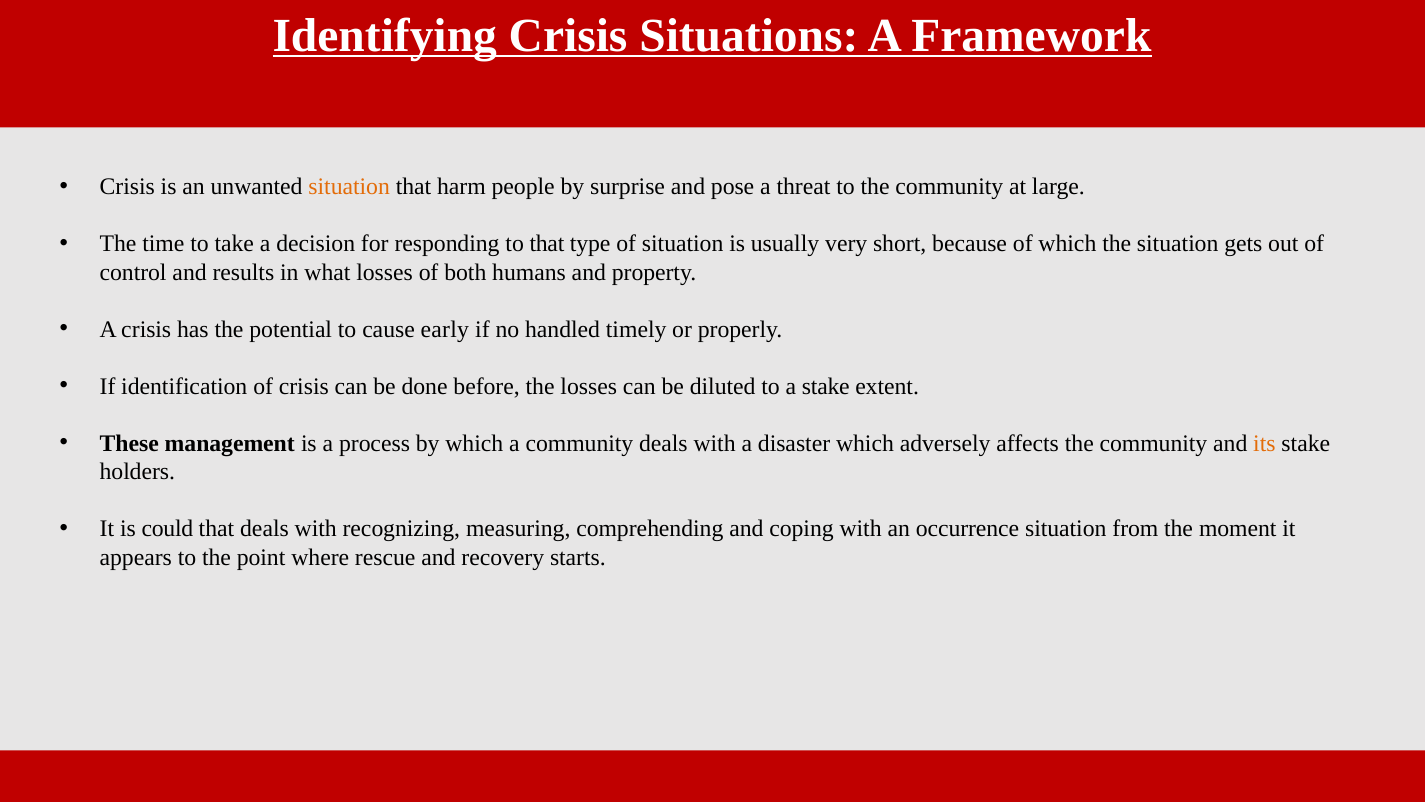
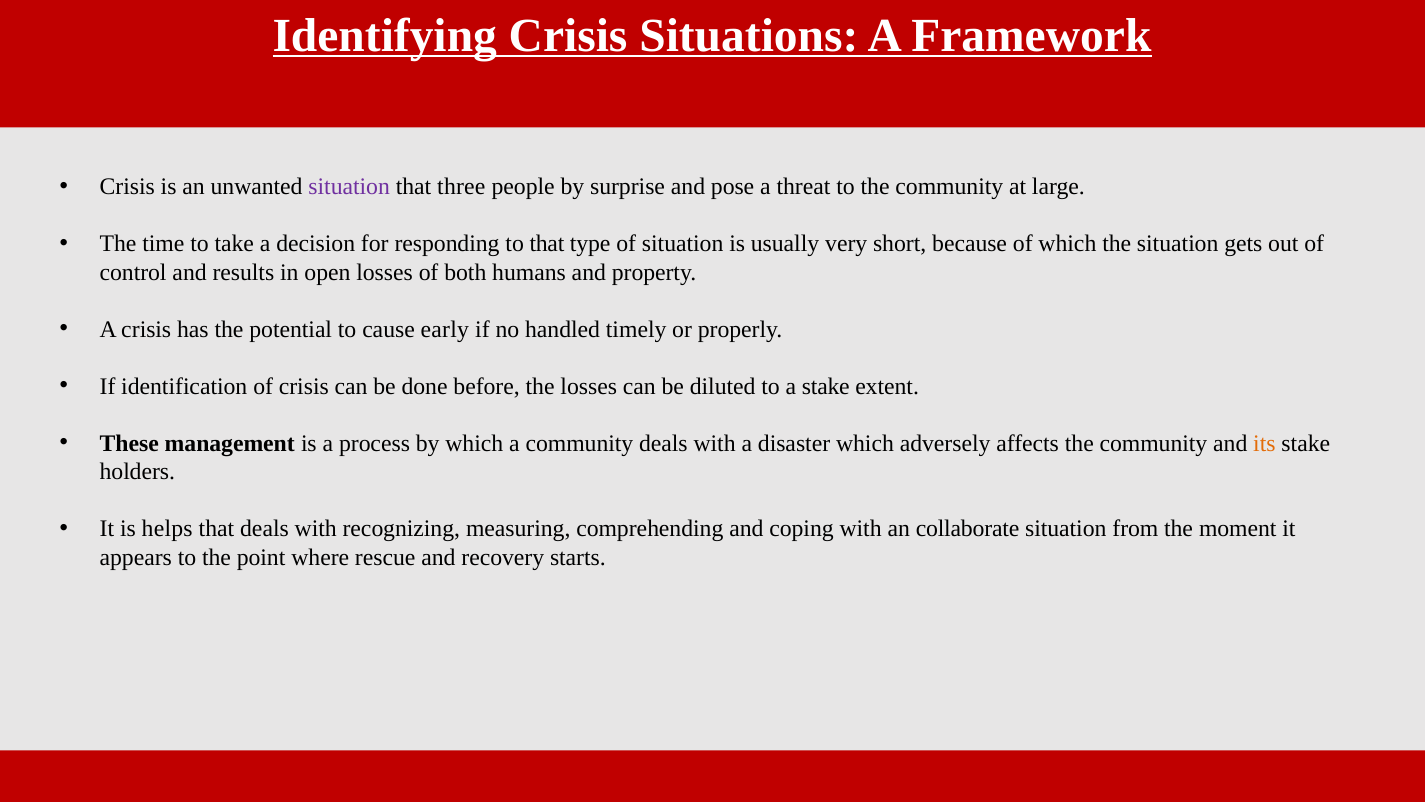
situation colour: orange -> purple (349, 187)
harm: harm -> three (461, 187)
what: what -> open (327, 272)
could: could -> helps (167, 529)
occurrence: occurrence -> collaborate (968, 529)
